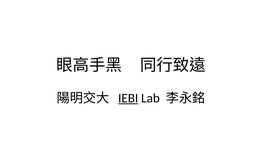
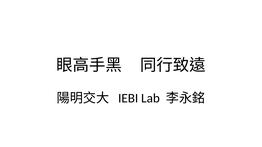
IEBI underline: present -> none (128, 98)
